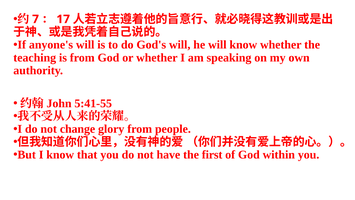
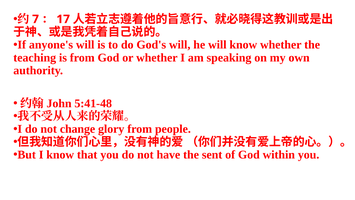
5:41-55: 5:41-55 -> 5:41-48 (93, 103)
first: first -> sent (212, 154)
